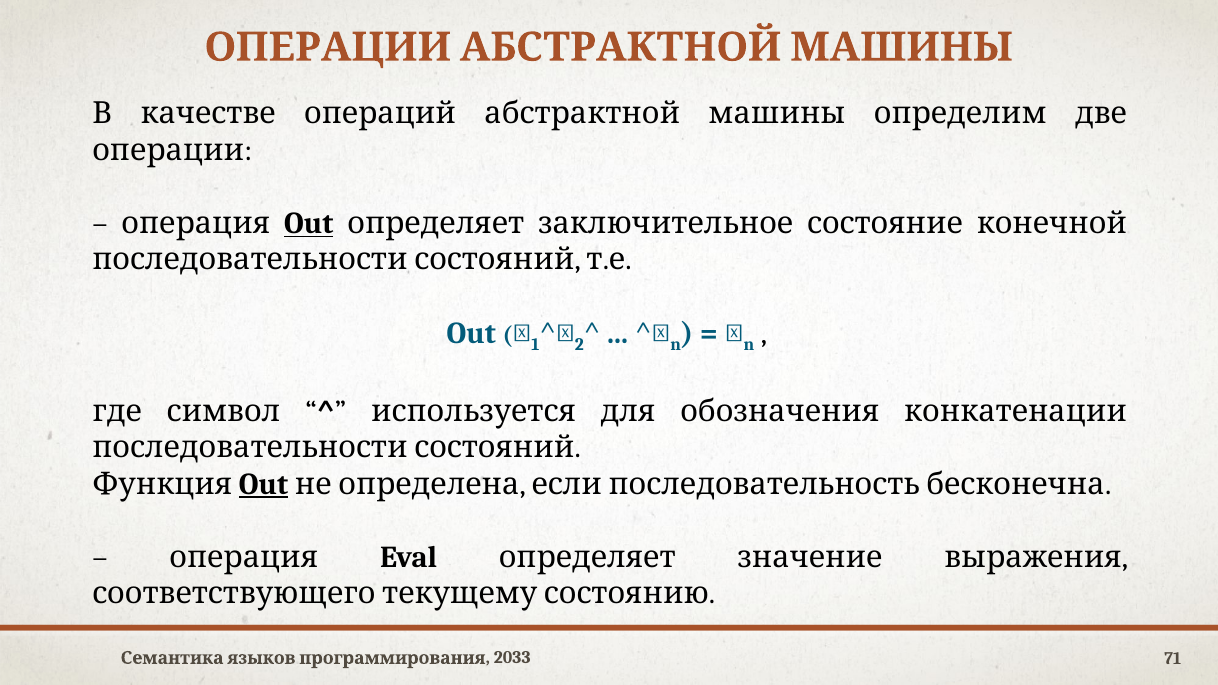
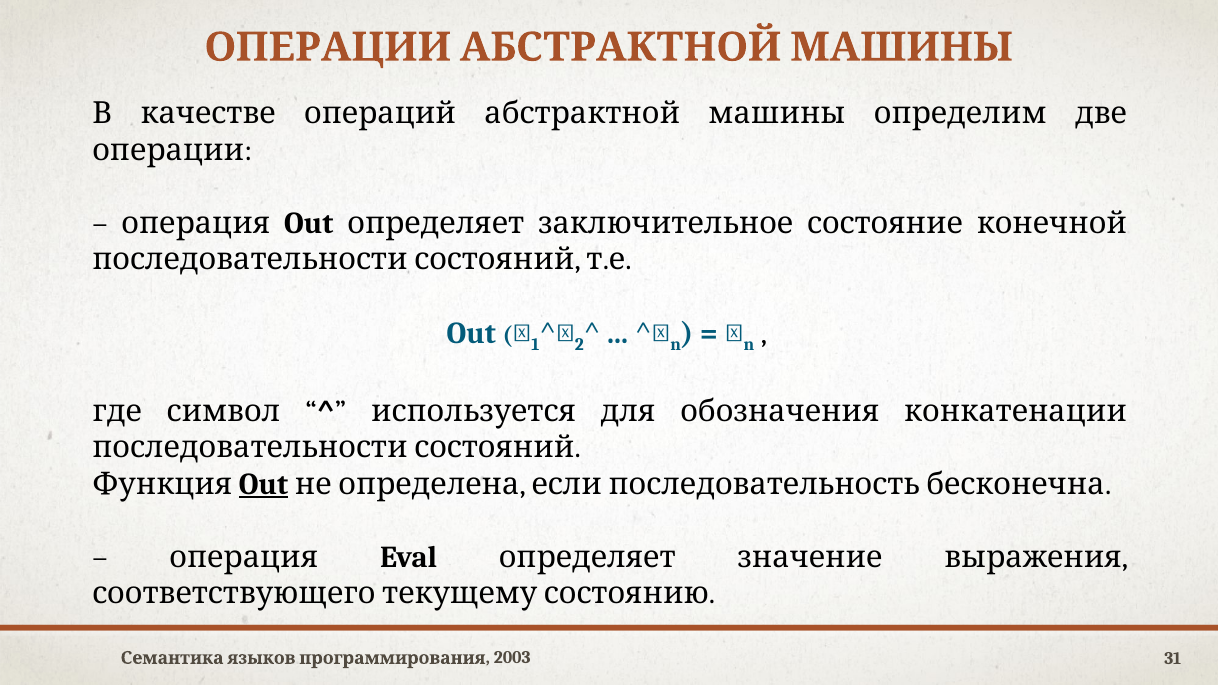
Out underline: present -> none (309, 223)
2033: 2033 -> 2003 (512, 658)
71: 71 -> 31 (1173, 659)
